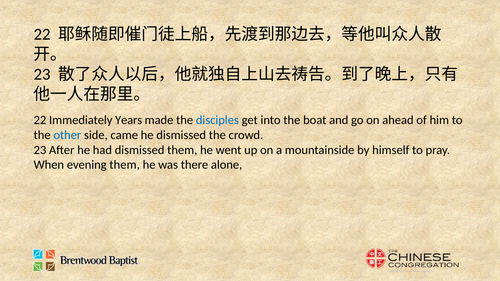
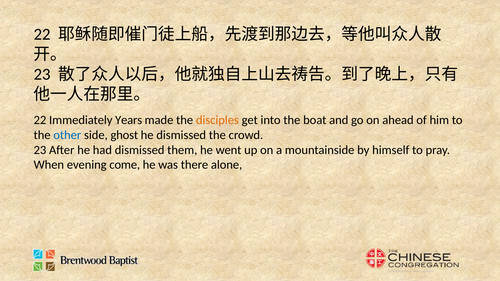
disciples colour: blue -> orange (217, 120)
came: came -> ghost (124, 135)
evening them: them -> come (125, 165)
